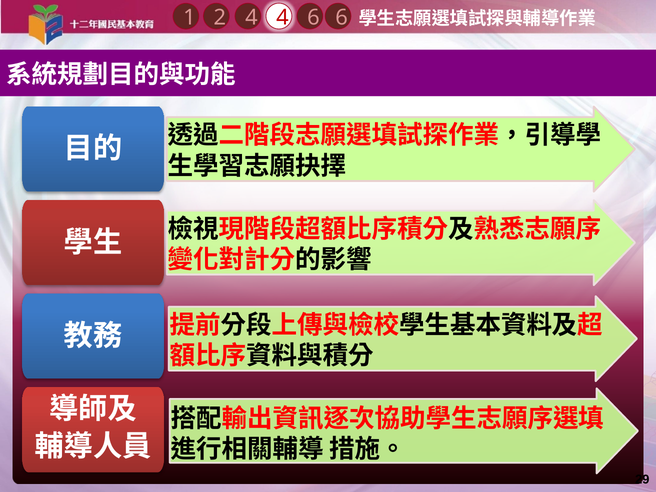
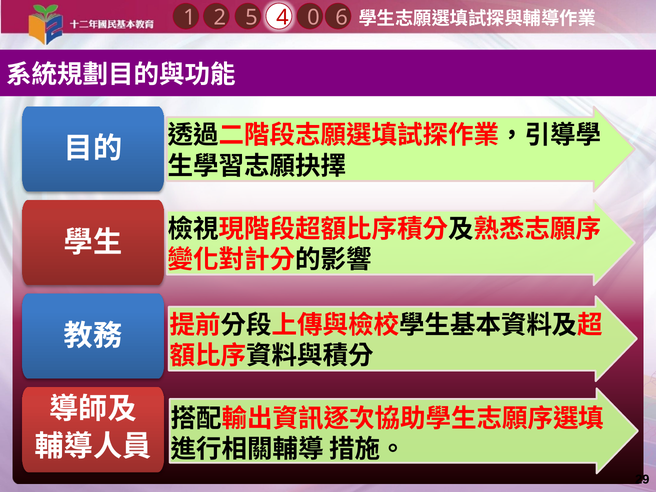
2 6: 6 -> 0 (313, 18)
1 4: 4 -> 5 (251, 18)
